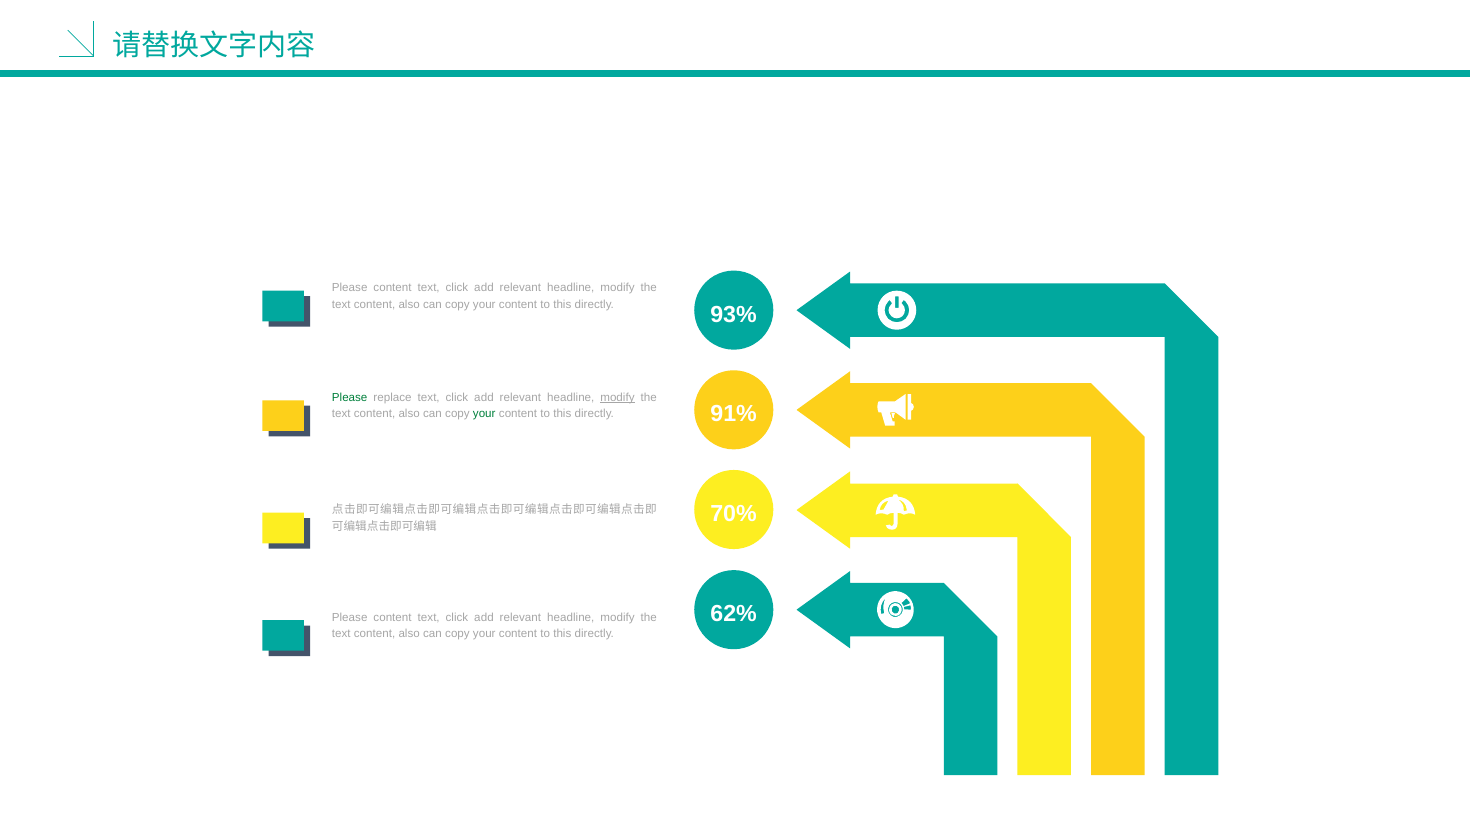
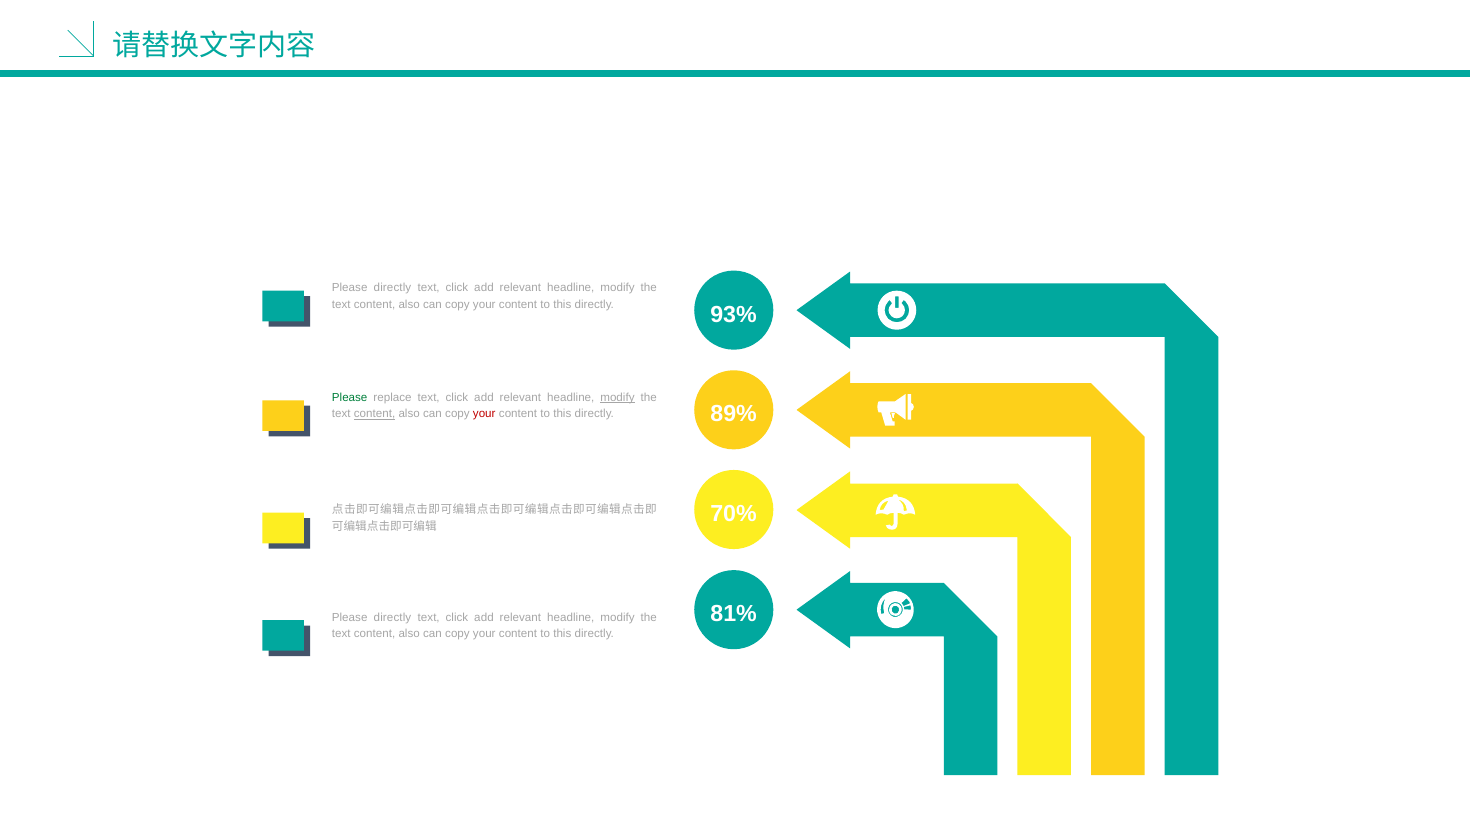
content: content -> directly (392, 288)
91%: 91% -> 89% (734, 414)
content underline: none -> present (375, 414)
your colour: green -> red (484, 414)
62%: 62% -> 81% (734, 614)
content: content -> directly (392, 617)
